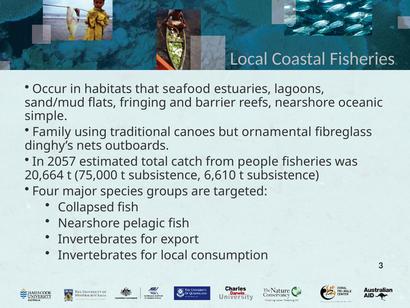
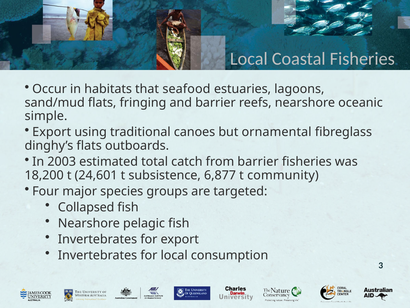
Family: Family -> Export (52, 132)
dinghy’s nets: nets -> flats (89, 145)
2057: 2057 -> 2003 (62, 161)
from people: people -> barrier (258, 161)
20,664: 20,664 -> 18,200 (44, 175)
75,000: 75,000 -> 24,601 (96, 175)
6,610: 6,610 -> 6,877 (220, 175)
subsistence: subsistence -> community (283, 175)
